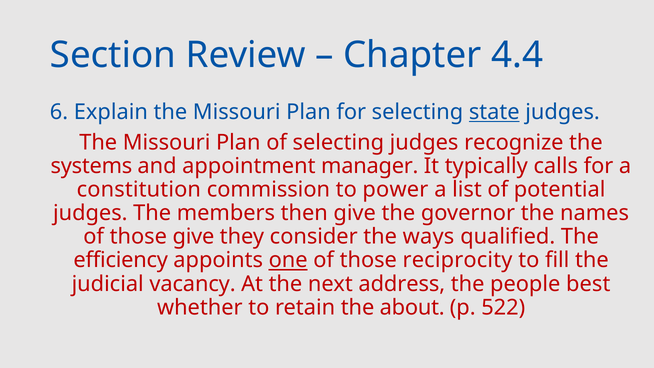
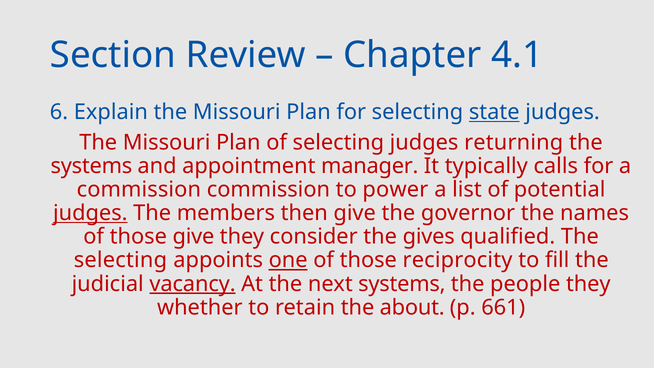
4.4: 4.4 -> 4.1 (517, 55)
recognize: recognize -> returning (514, 142)
constitution: constitution -> commission (139, 190)
judges underline: none -> present (90, 213)
ways: ways -> gives (429, 237)
efficiency: efficiency -> selecting (120, 260)
vacancy underline: none -> present (193, 284)
next address: address -> systems (402, 284)
people best: best -> they (588, 284)
522: 522 -> 661 (503, 307)
